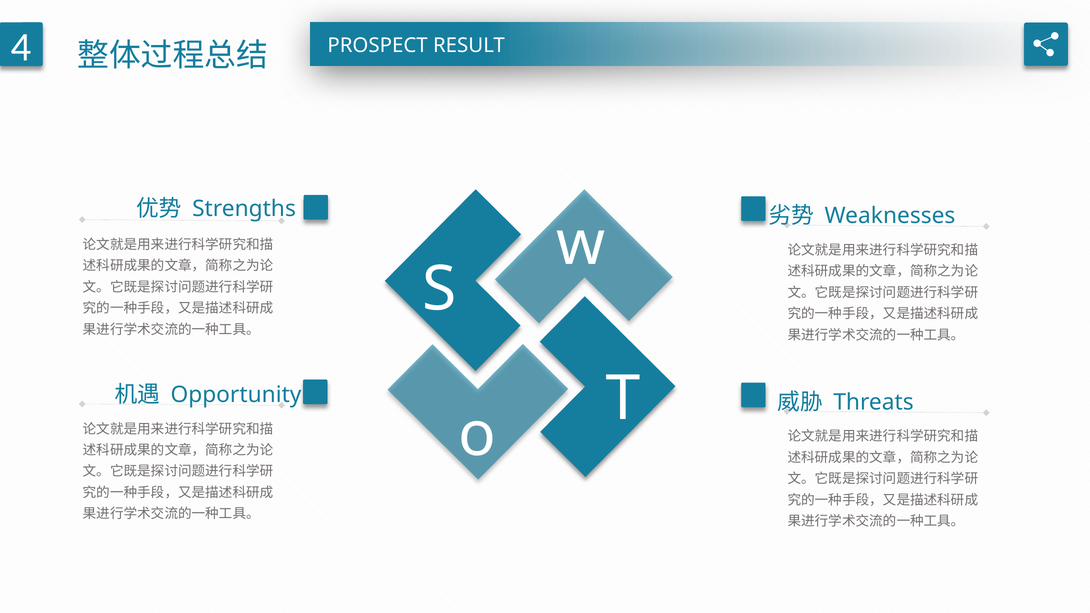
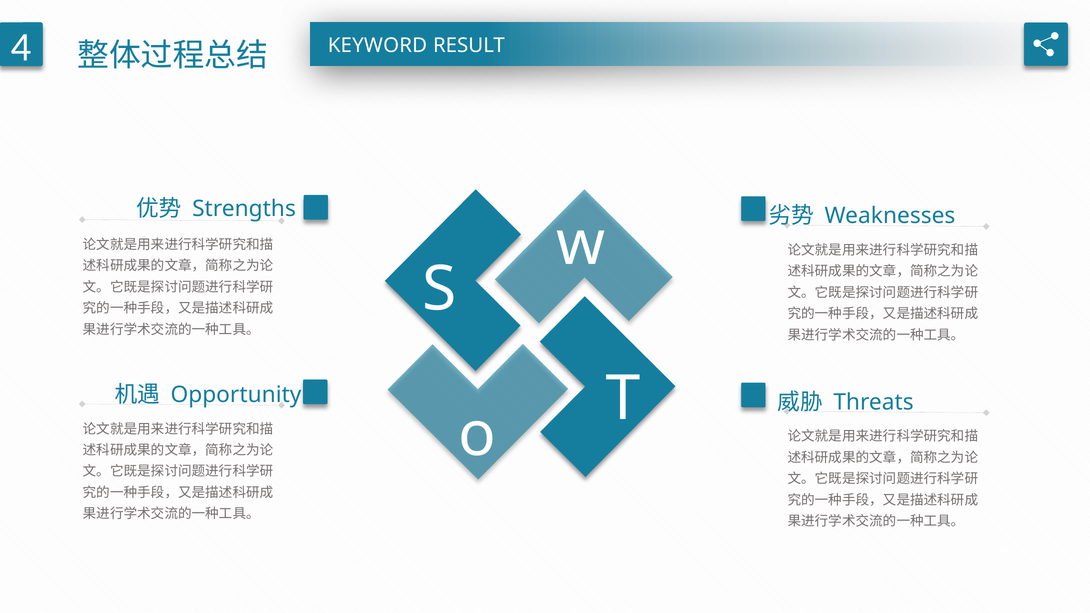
PROSPECT: PROSPECT -> KEYWORD (377, 45)
